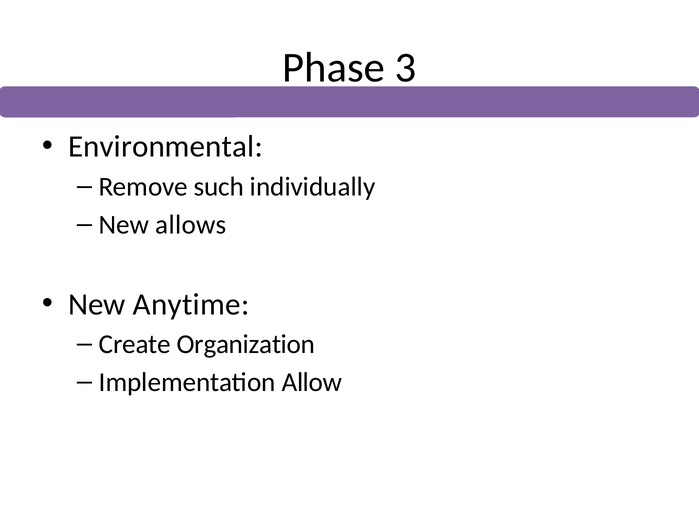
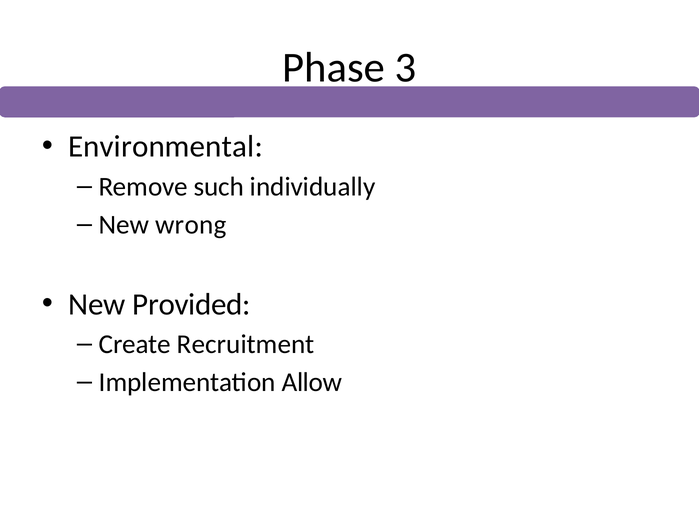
allows: allows -> wrong (191, 225)
Anytime: Anytime -> Provided (191, 304)
Organization: Organization -> Recruitment (246, 345)
